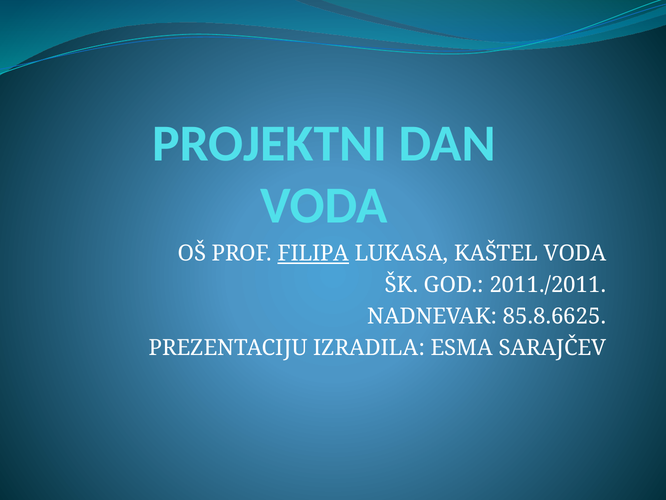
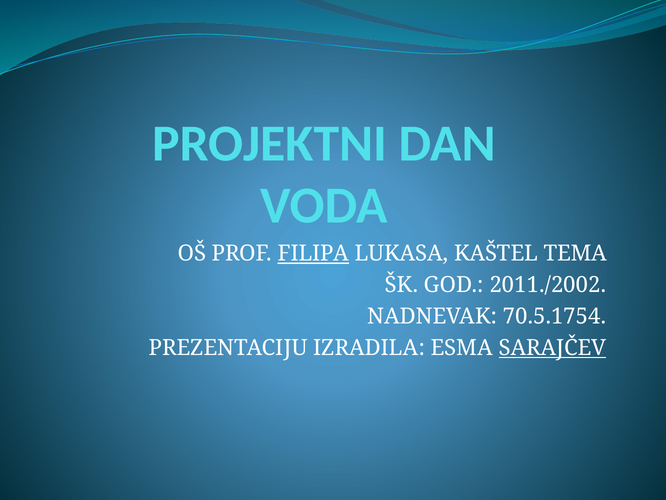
KAŠTEL VODA: VODA -> TEMA (575, 253)
2011./2011: 2011./2011 -> 2011./2002 (548, 285)
85.8.6625: 85.8.6625 -> 70.5.1754 (554, 316)
SARAJČEV underline: none -> present (553, 348)
